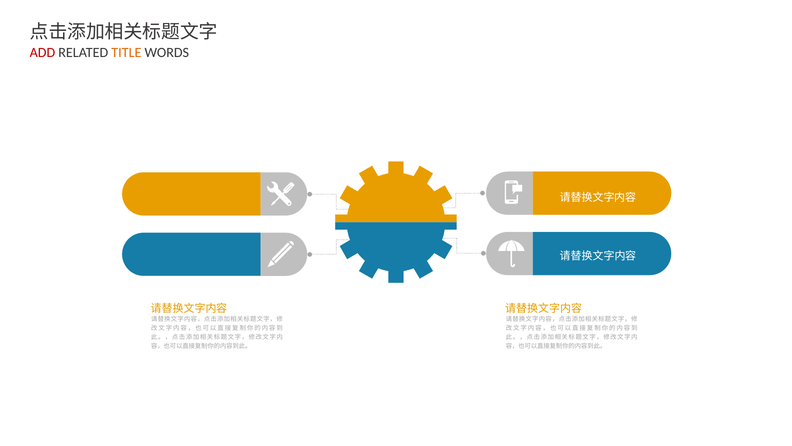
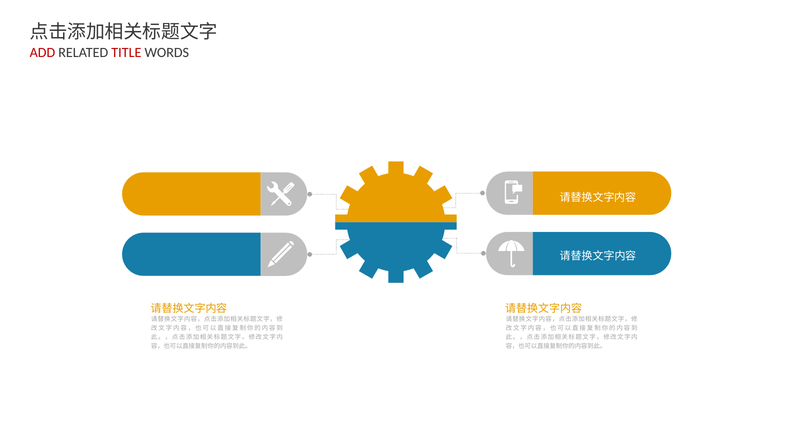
TITLE colour: orange -> red (126, 53)
